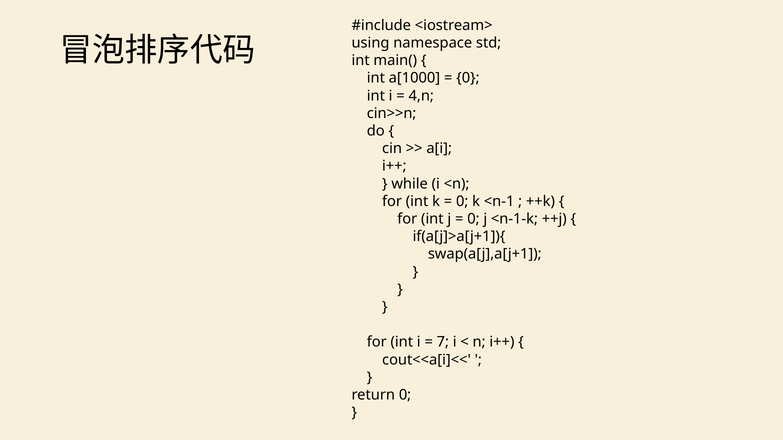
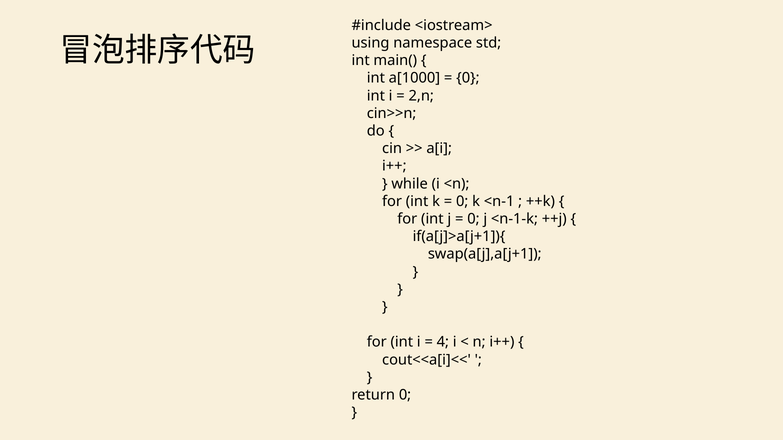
4,n: 4,n -> 2,n (421, 96)
7: 7 -> 4 (443, 342)
